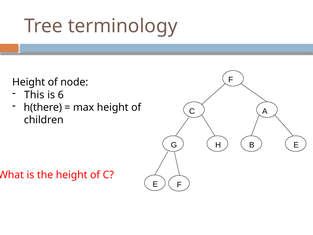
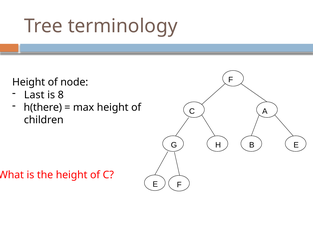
This: This -> Last (34, 95)
6: 6 -> 8 (61, 95)
